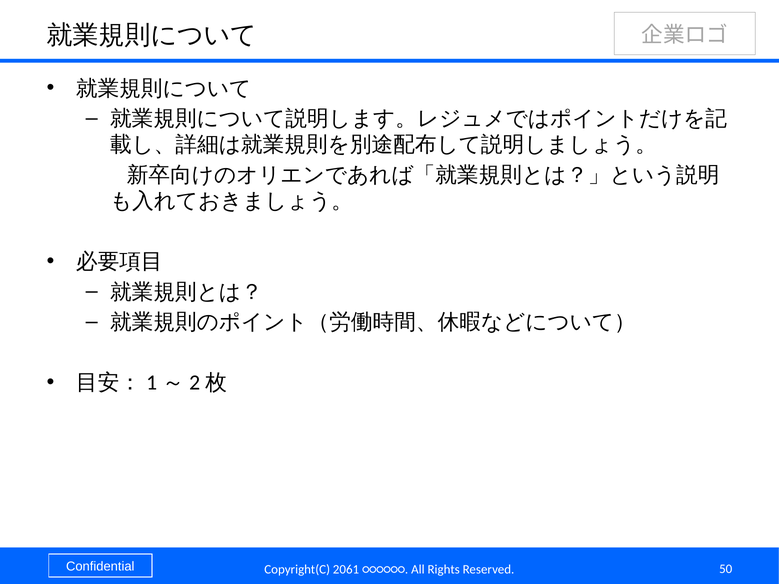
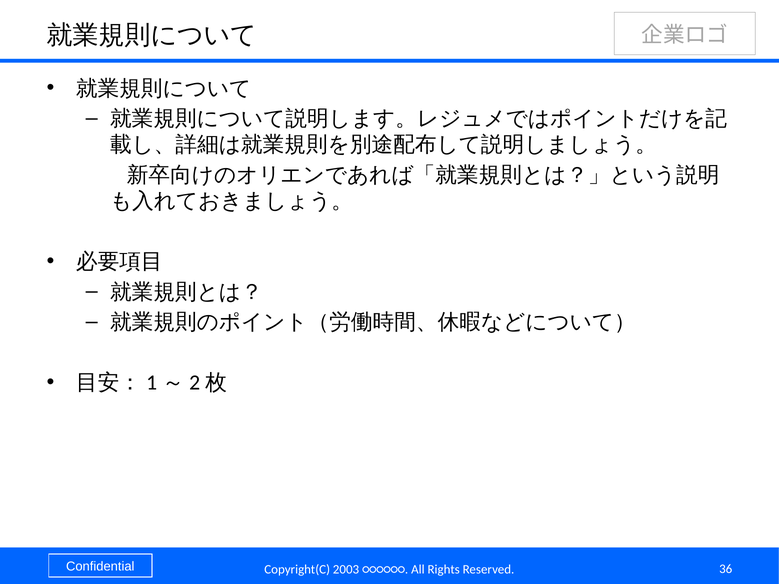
2061: 2061 -> 2003 (346, 570)
50: 50 -> 36 (726, 569)
